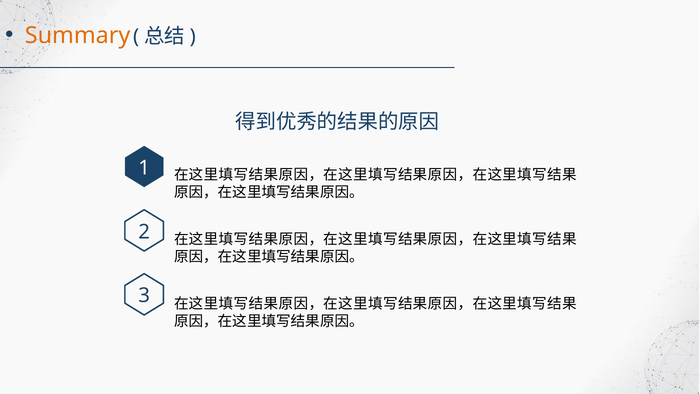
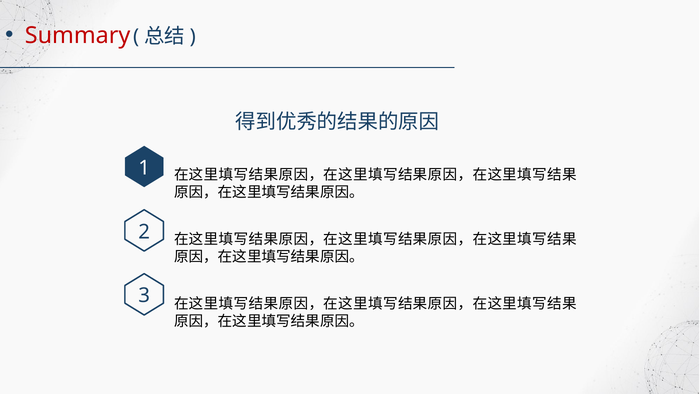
Summary colour: orange -> red (78, 35)
